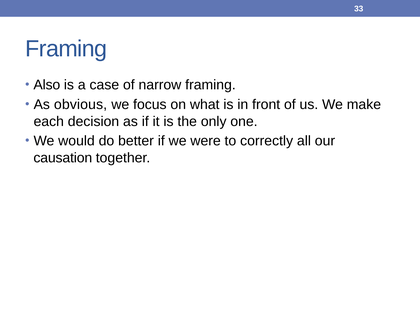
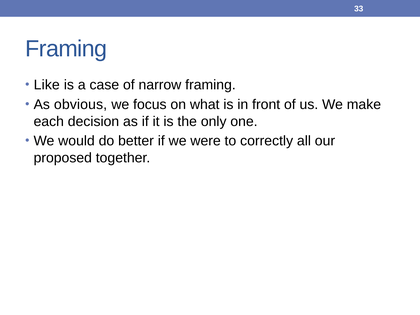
Also: Also -> Like (47, 85)
causation: causation -> proposed (63, 158)
